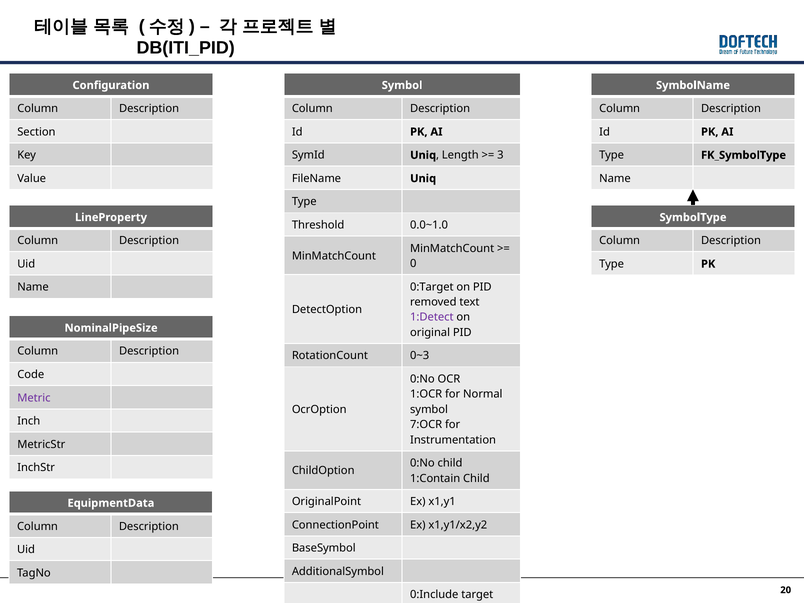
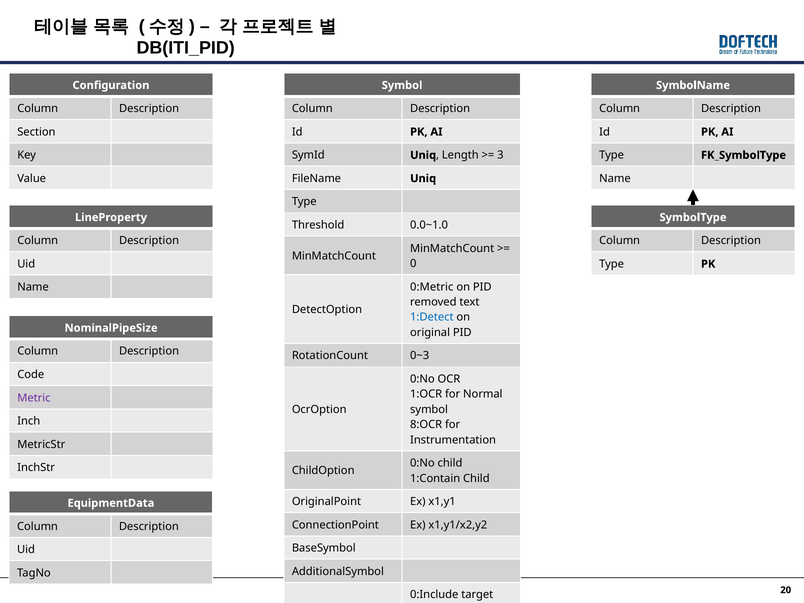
0:Target: 0:Target -> 0:Metric (432, 287)
1:Detect colour: purple -> blue (432, 317)
7:OCR: 7:OCR -> 8:OCR (426, 425)
